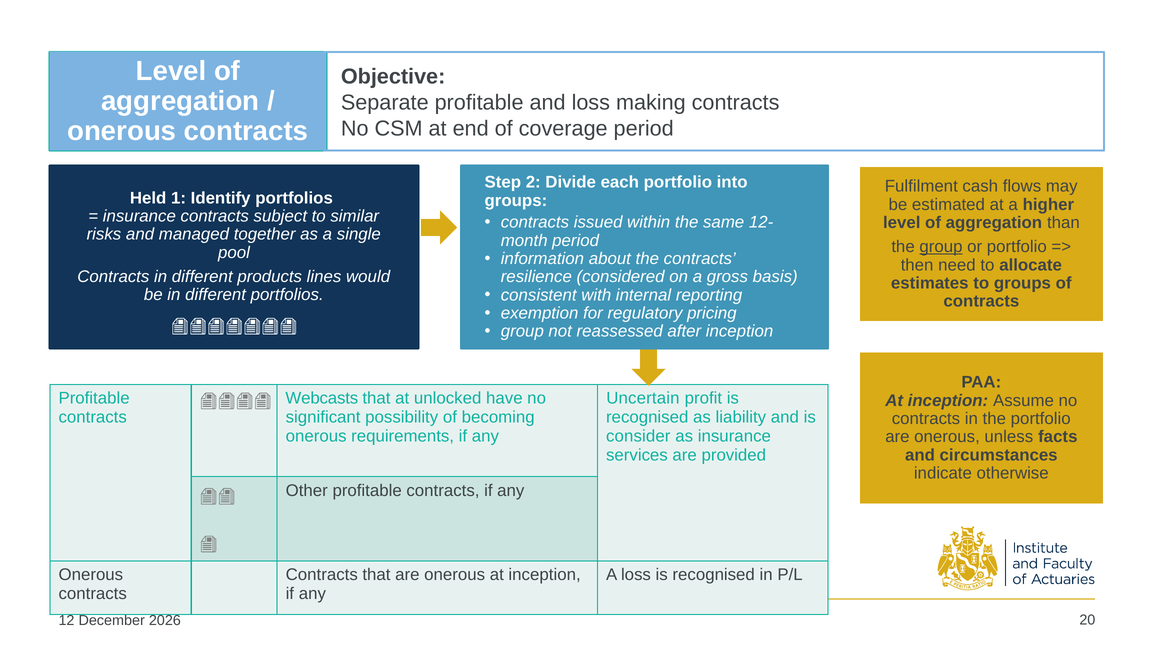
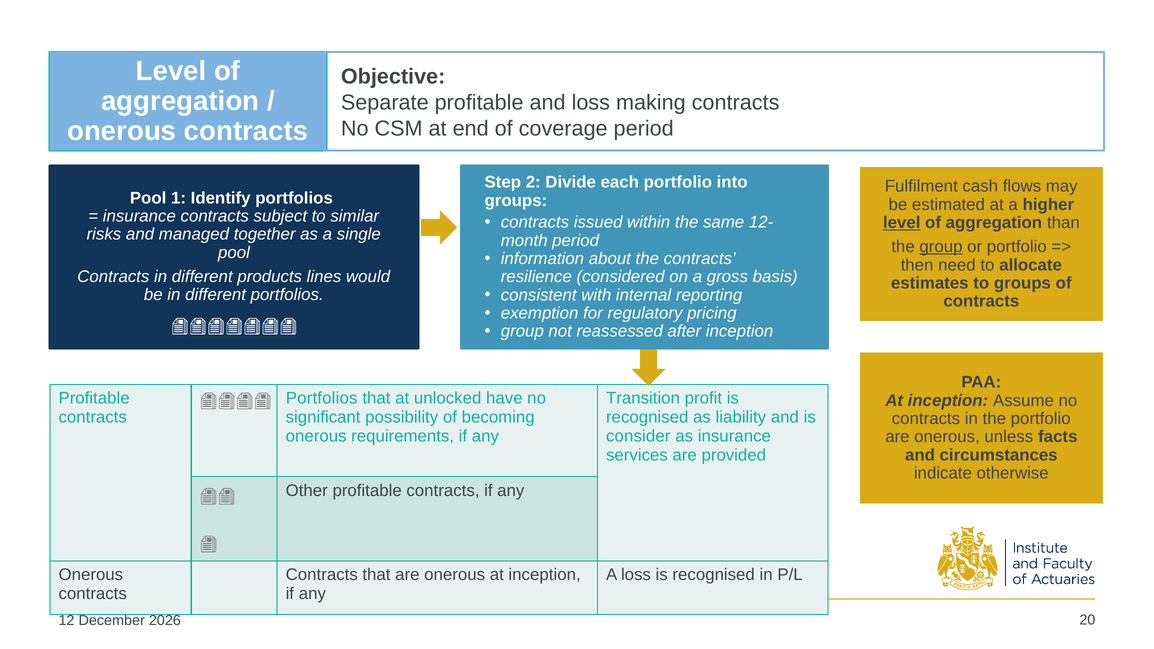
Held: Held -> Pool (148, 198)
level underline: none -> present (902, 223)
Webcasts: Webcasts -> Portfolios (322, 398)
Uncertain: Uncertain -> Transition (643, 398)
